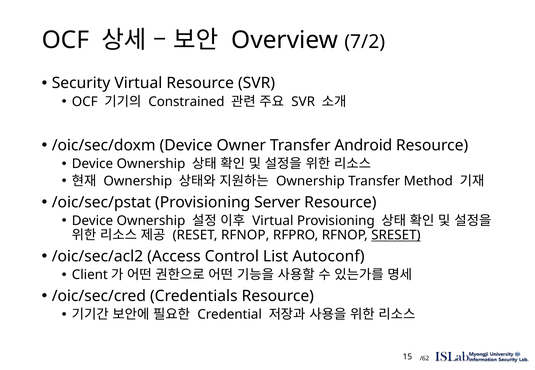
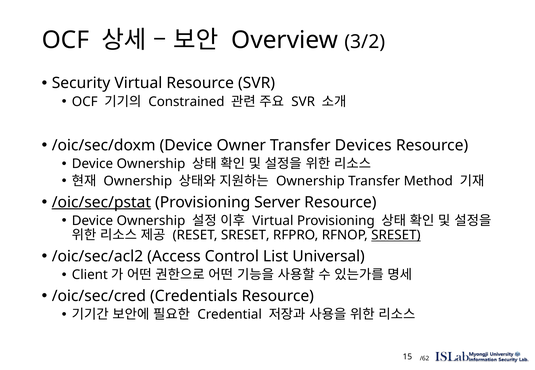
7/2: 7/2 -> 3/2 (365, 42)
Android: Android -> Devices (363, 145)
/oic/sec/pstat underline: none -> present (101, 202)
RESET RFNOP: RFNOP -> SRESET (245, 235)
Autoconf: Autoconf -> Universal (329, 257)
